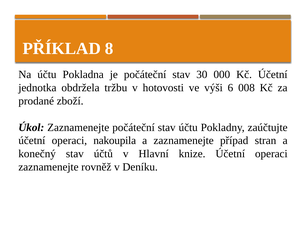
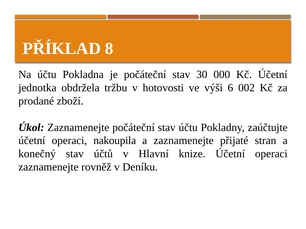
008: 008 -> 002 (246, 88)
případ: případ -> přijaté (234, 141)
